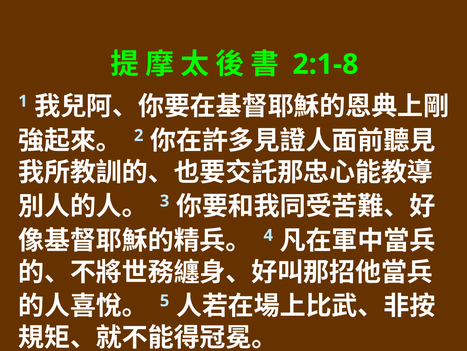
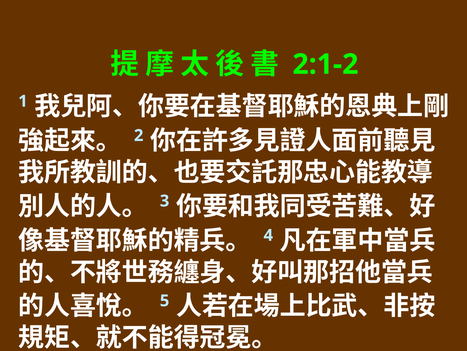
2:1-8: 2:1-8 -> 2:1-2 (325, 64)
